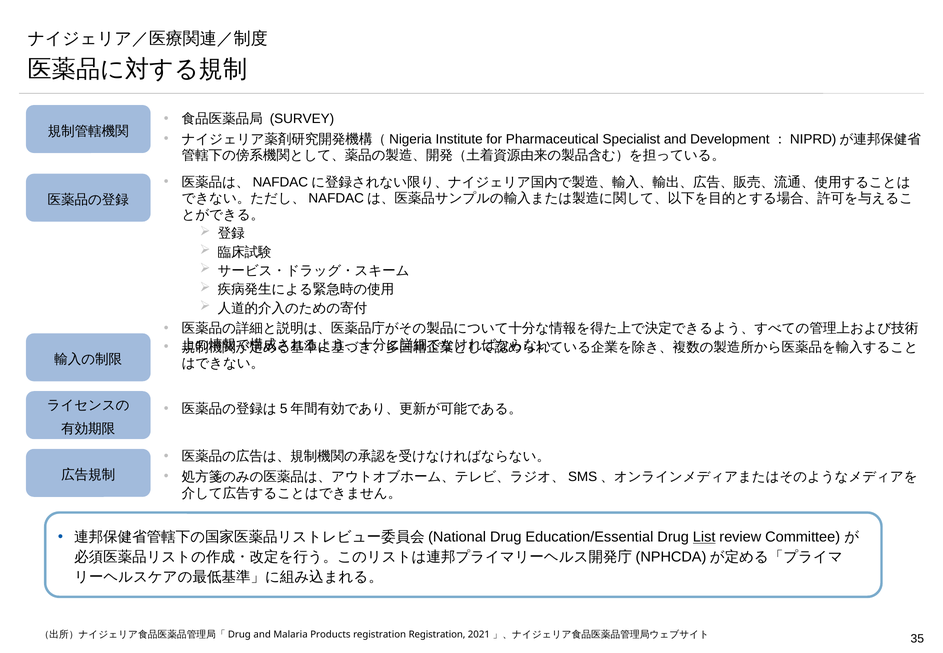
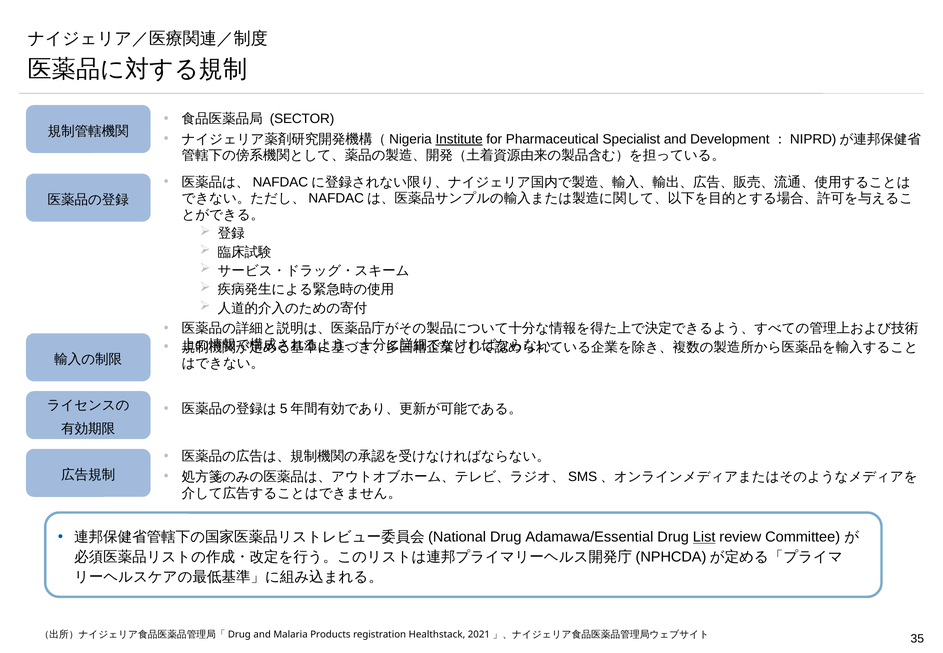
SURVEY: SURVEY -> SECTOR (302, 119)
Institute underline: none -> present (459, 139)
Education/Essential: Education/Essential -> Adamawa/Essential (589, 537)
registration Registration: Registration -> Healthstack (437, 635)
